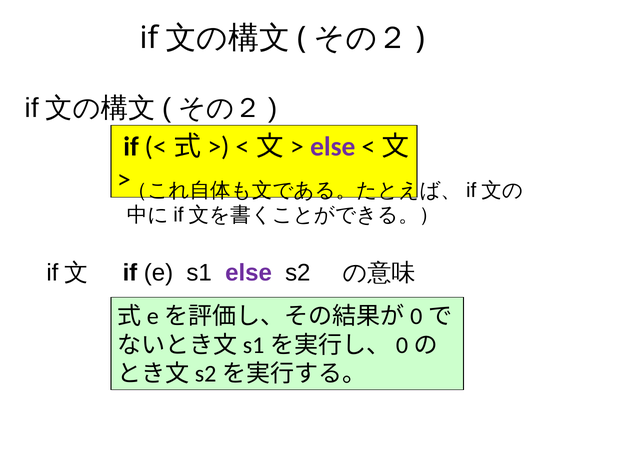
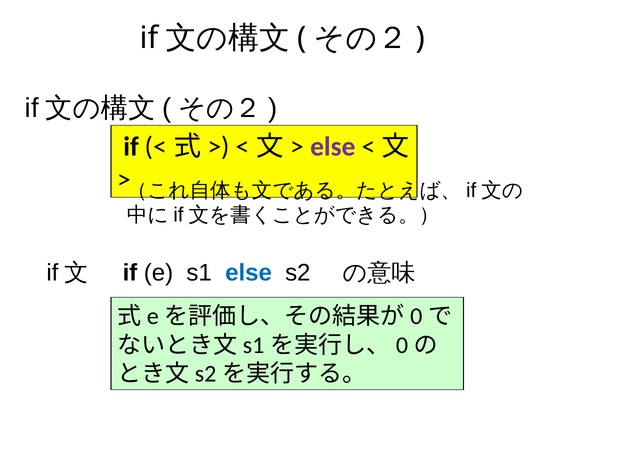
else colour: purple -> blue (249, 273)
